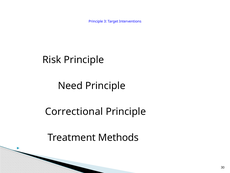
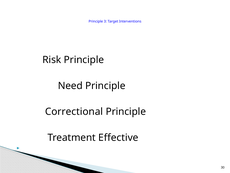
Methods: Methods -> Effective (118, 137)
